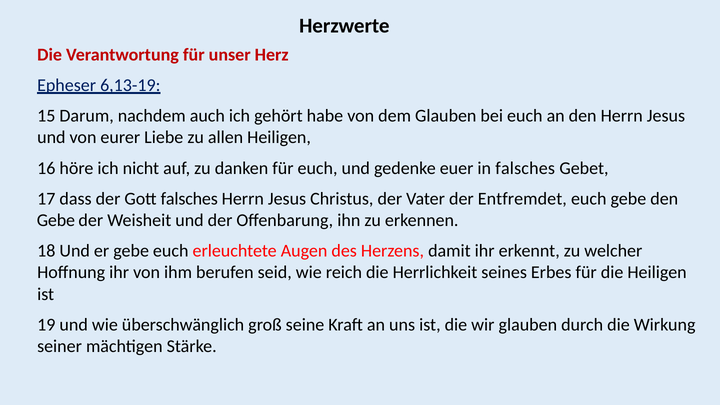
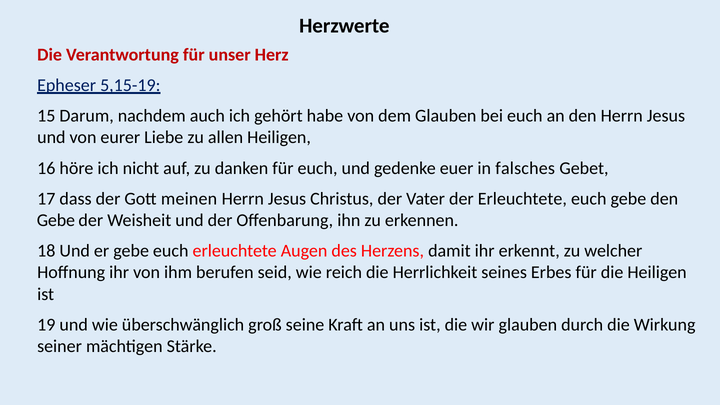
6,13-19: 6,13-19 -> 5,15-19 (130, 85)
Gott falsches: falsches -> meinen (189, 199)
der Entfremdet: Entfremdet -> Erleuchtete (522, 199)
